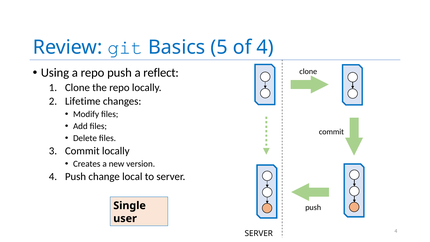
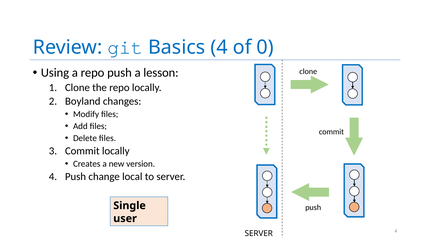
Basics 5: 5 -> 4 (219, 47)
of 4: 4 -> 0 (265, 47)
reflect: reflect -> lesson (161, 73)
Lifetime: Lifetime -> Boyland (83, 101)
